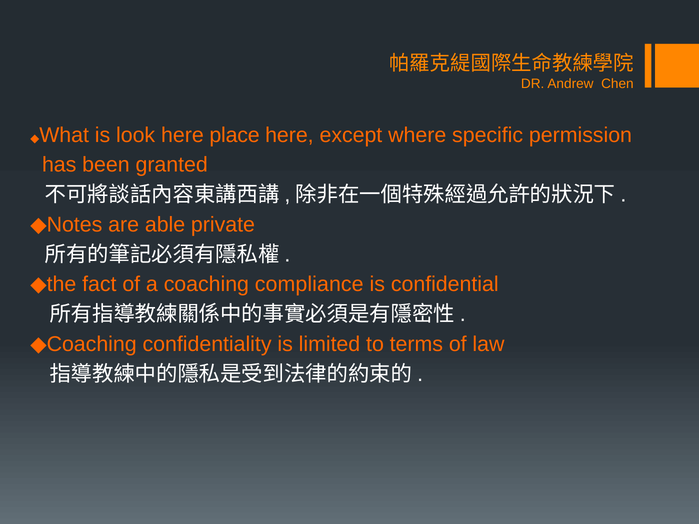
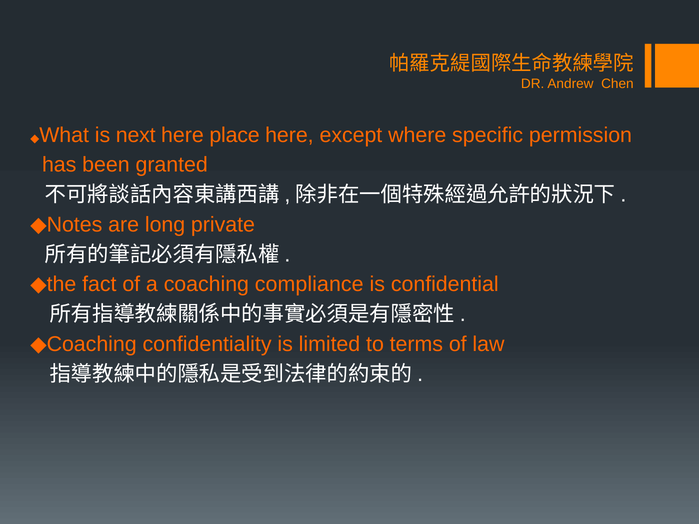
look: look -> next (136, 135)
able: able -> long (165, 225)
